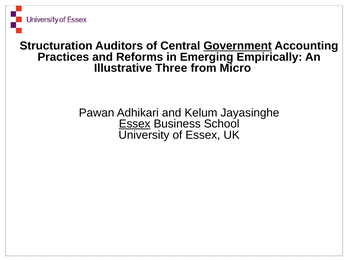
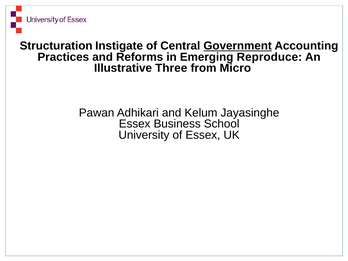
Auditors: Auditors -> Instigate (119, 46)
Empirically: Empirically -> Reproduce (269, 57)
Essex underline: present -> none (135, 124)
